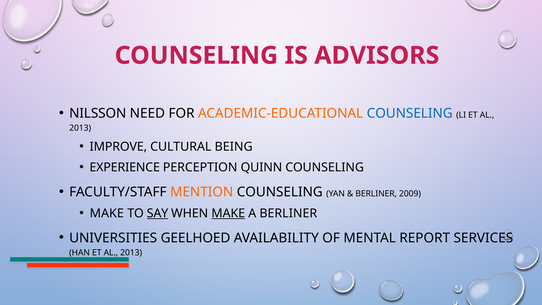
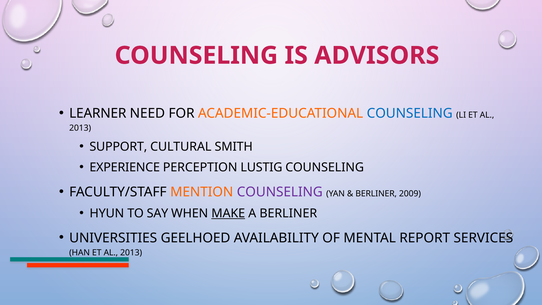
NILSSON: NILSSON -> LEARNER (98, 113)
IMPROVE: IMPROVE -> SUPPORT (118, 147)
BEING: BEING -> SMITH (234, 147)
QUINN: QUINN -> LUSTIG (261, 167)
COUNSELING colour: black -> purple (280, 192)
MAKE: MAKE -> HYUN (107, 213)
SAY underline: present -> none (157, 213)
